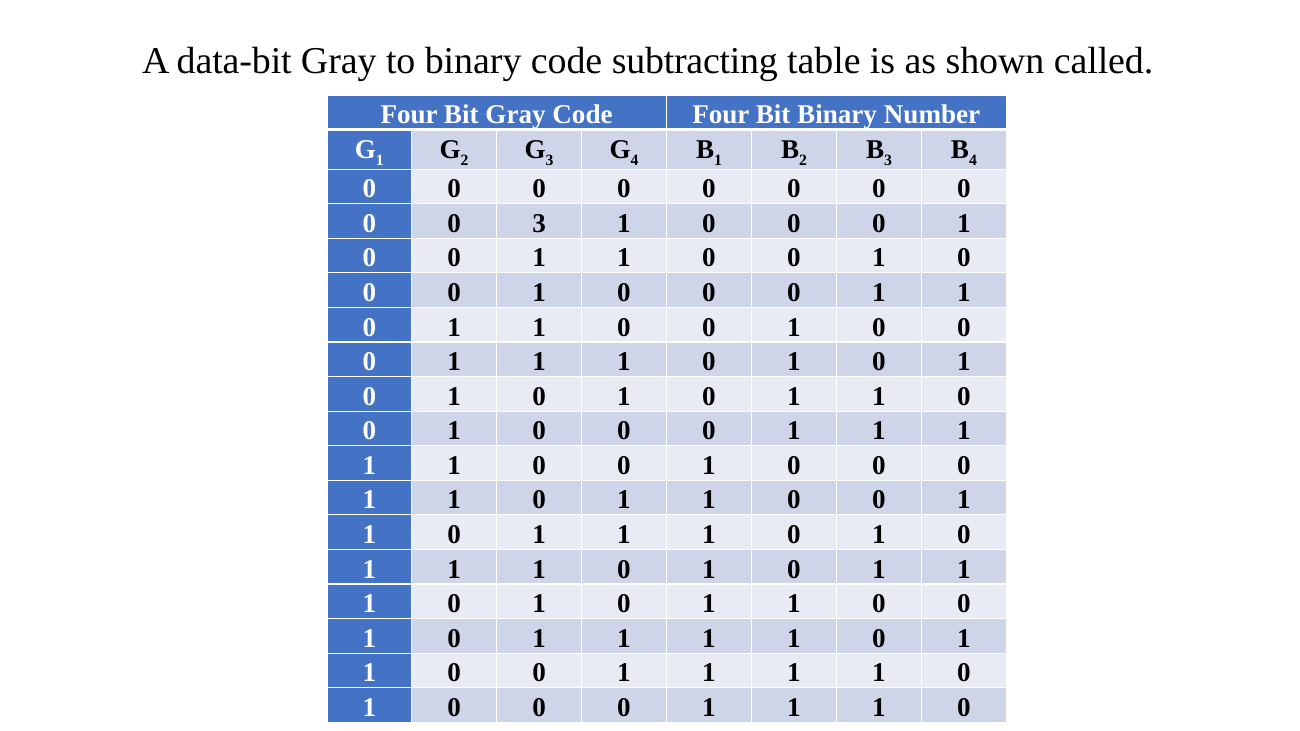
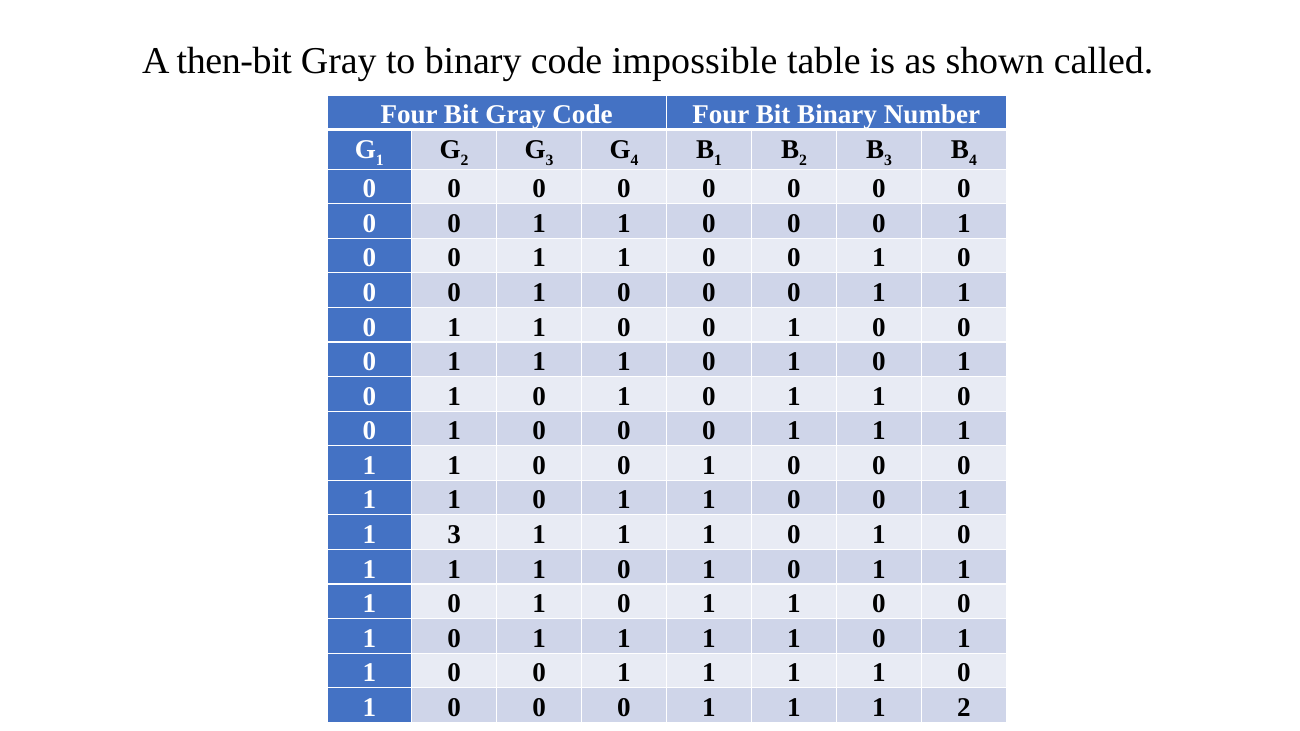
data-bit: data-bit -> then-bit (234, 61)
subtracting: subtracting -> impossible (695, 61)
3: 3 -> 1 (539, 224)
0: 0 -> 3 (454, 535)
0: 0 -> 2 (964, 708)
